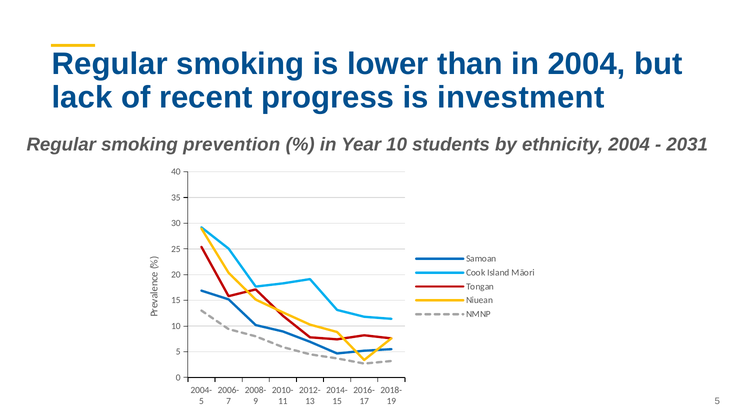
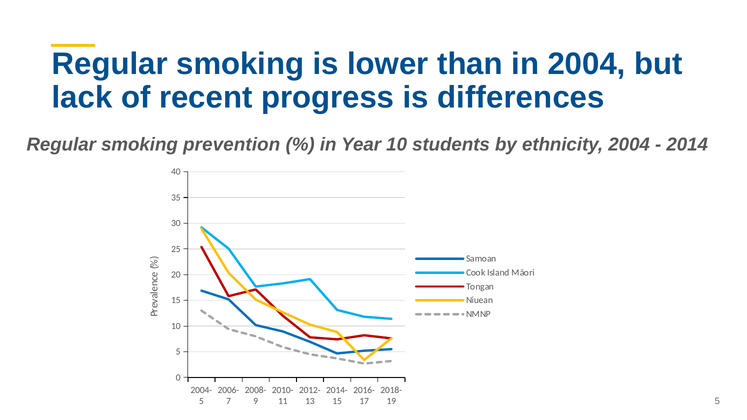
investment: investment -> differences (521, 98)
2031: 2031 -> 2014 (687, 145)
